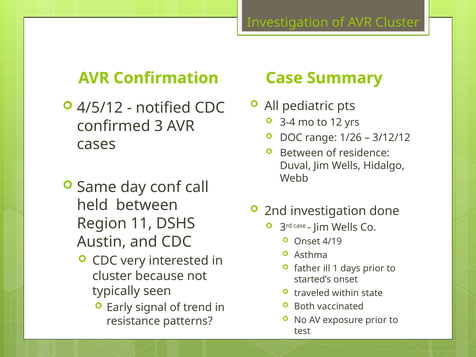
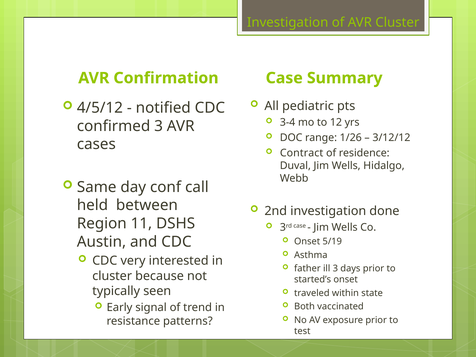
Between: Between -> Contract (302, 153)
4/19: 4/19 -> 5/19 (332, 241)
ill 1: 1 -> 3 (335, 268)
